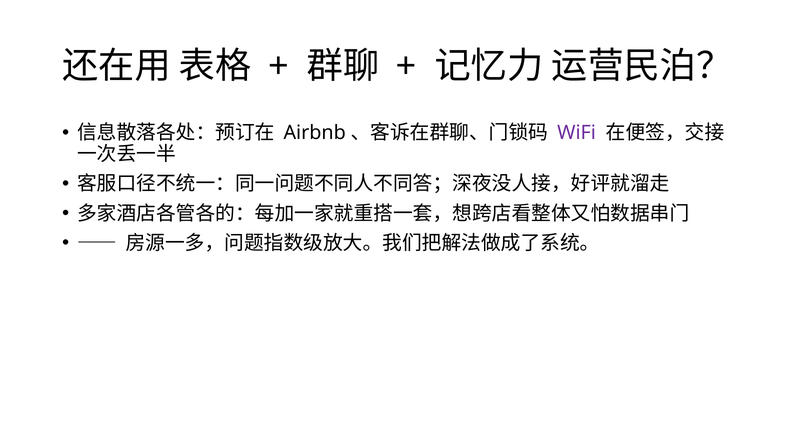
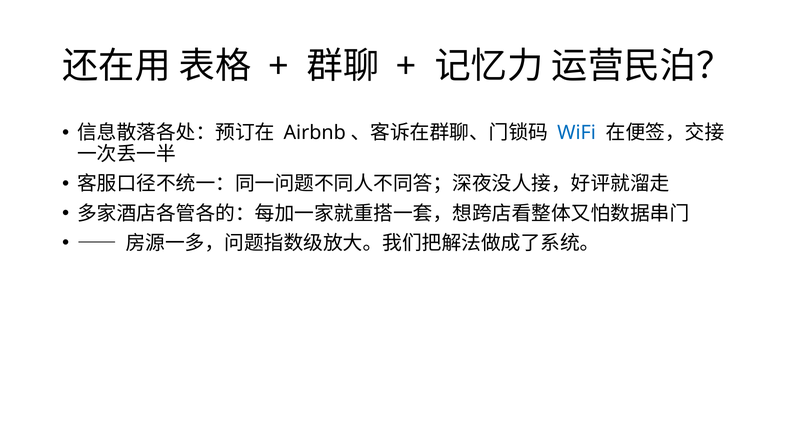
WiFi colour: purple -> blue (577, 133)
